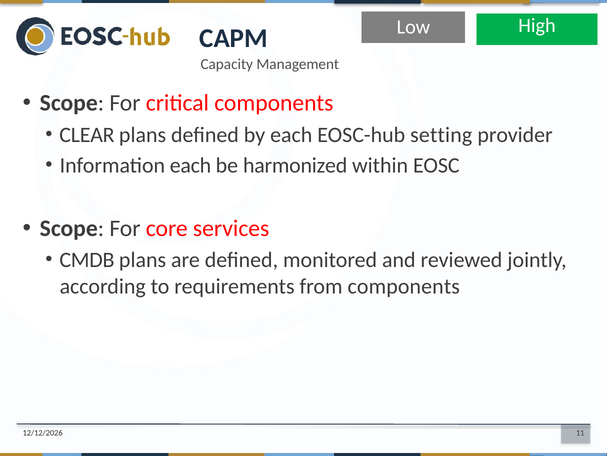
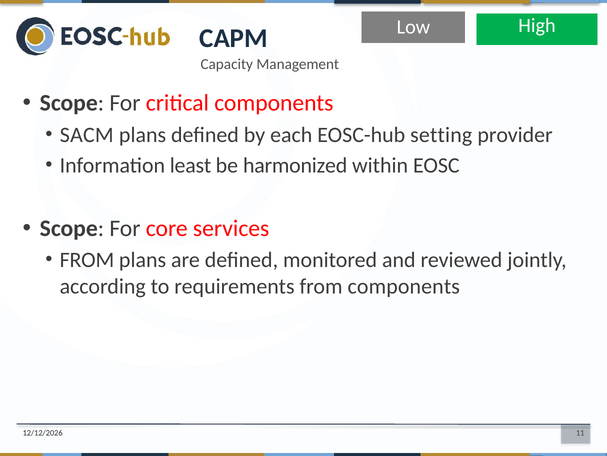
CLEAR: CLEAR -> SACM (87, 135)
Information each: each -> least (191, 165)
CMDB: CMDB -> FROM (87, 260)
